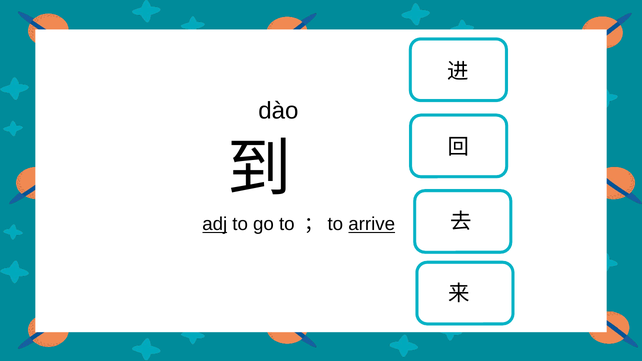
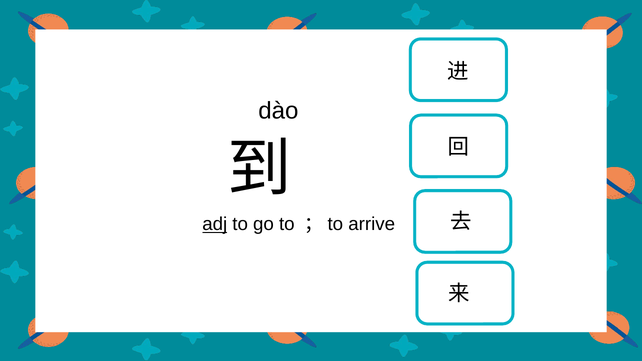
arrive underline: present -> none (372, 224)
